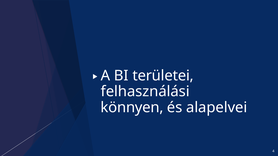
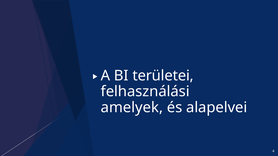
könnyen: könnyen -> amelyek (132, 108)
